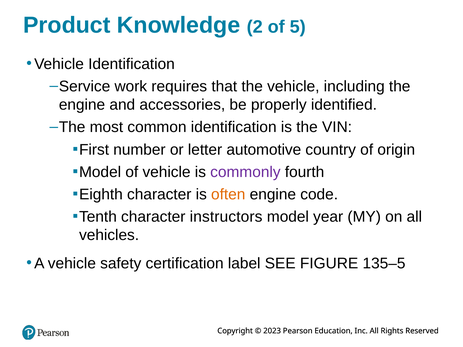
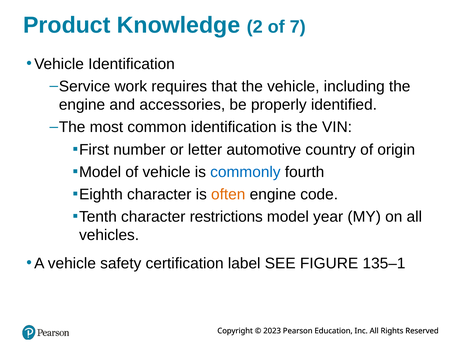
5: 5 -> 7 (298, 27)
commonly colour: purple -> blue (245, 172)
instructors: instructors -> restrictions (226, 217)
135–5: 135–5 -> 135–1 (384, 264)
